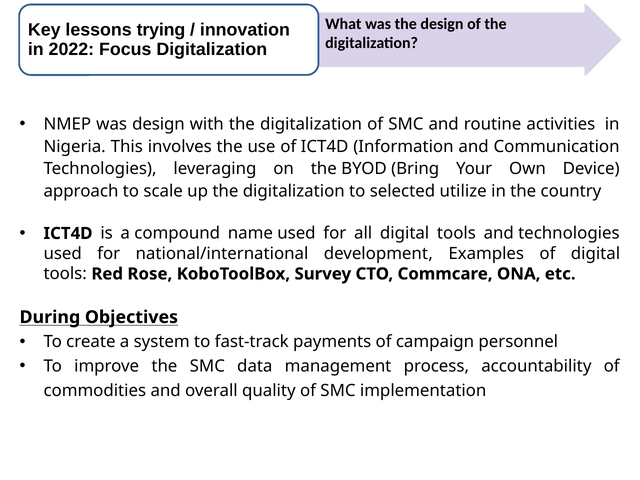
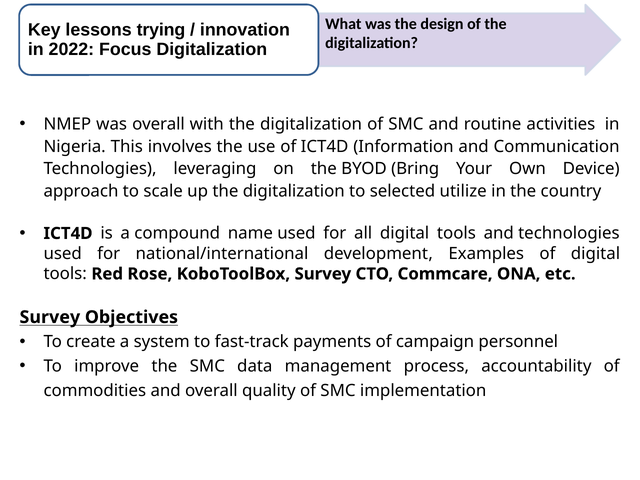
was design: design -> overall (158, 124)
During: During -> Survey (50, 317)
